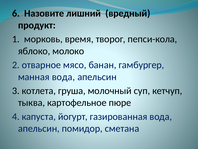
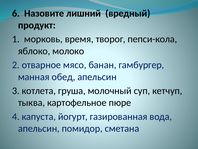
манная вода: вода -> обед (63, 77)
